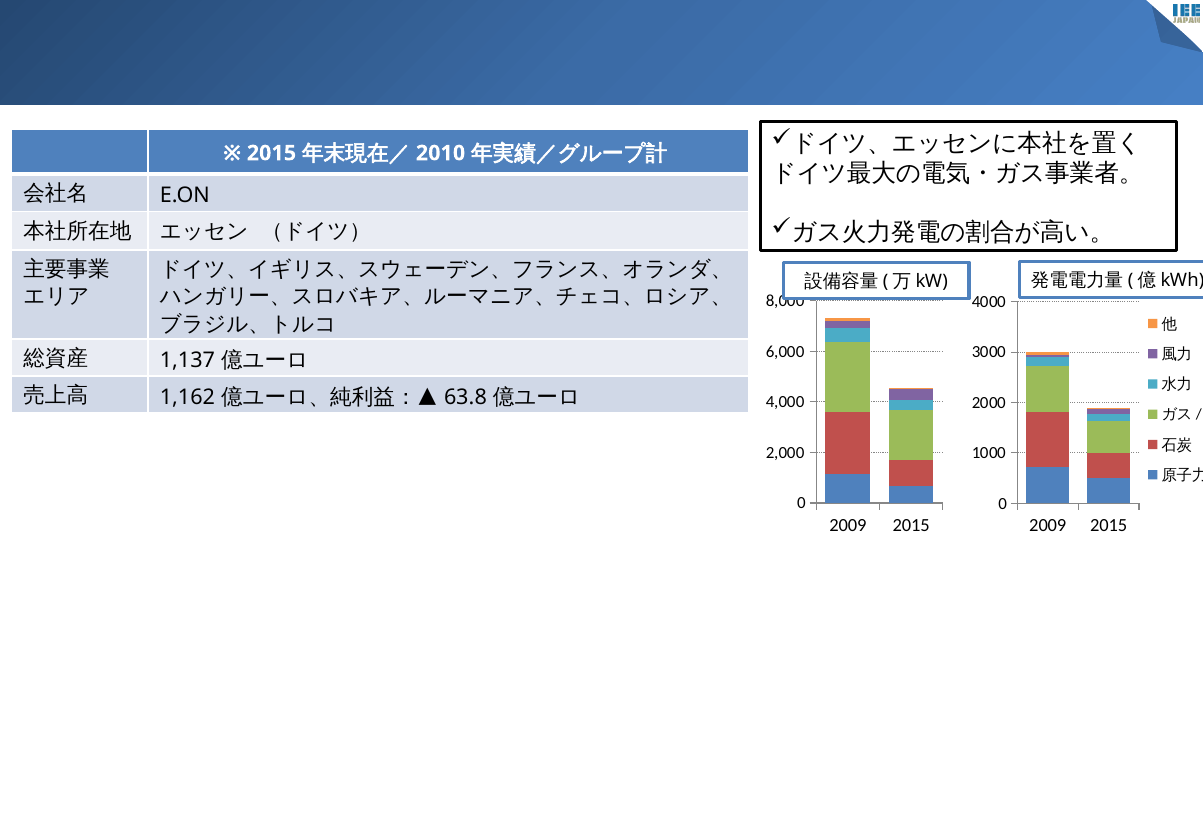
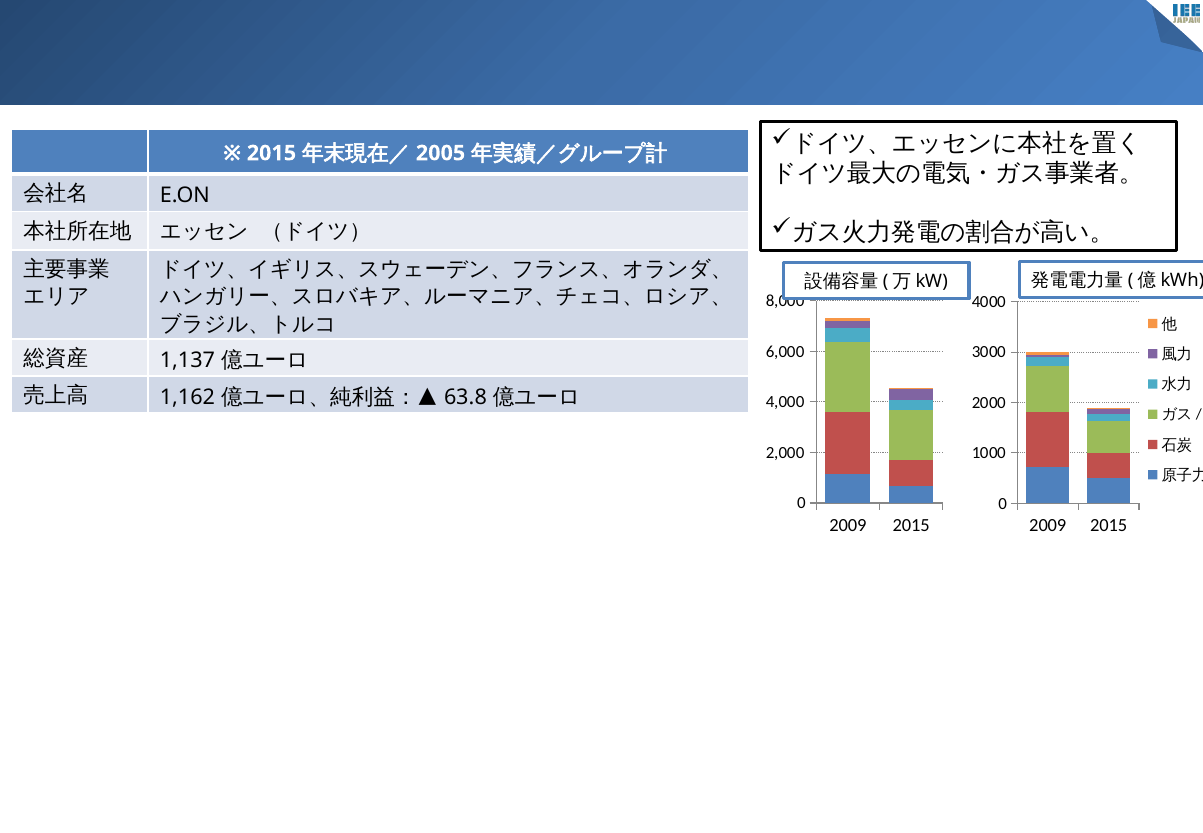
2010: 2010 -> 2005 (441, 153)
